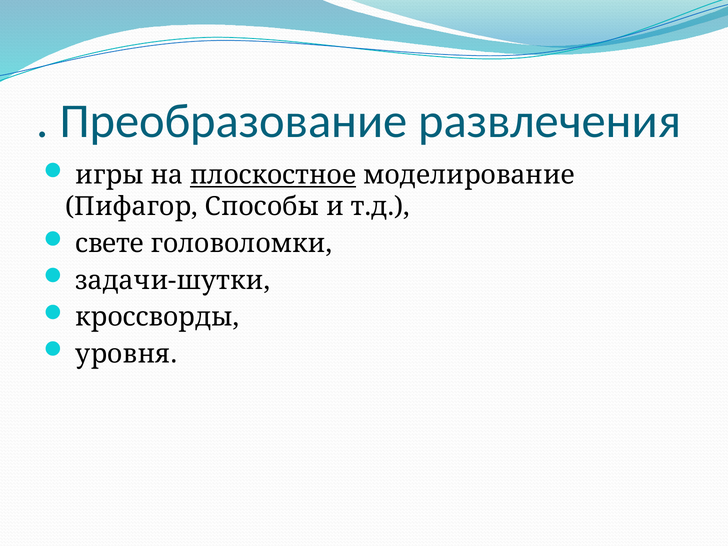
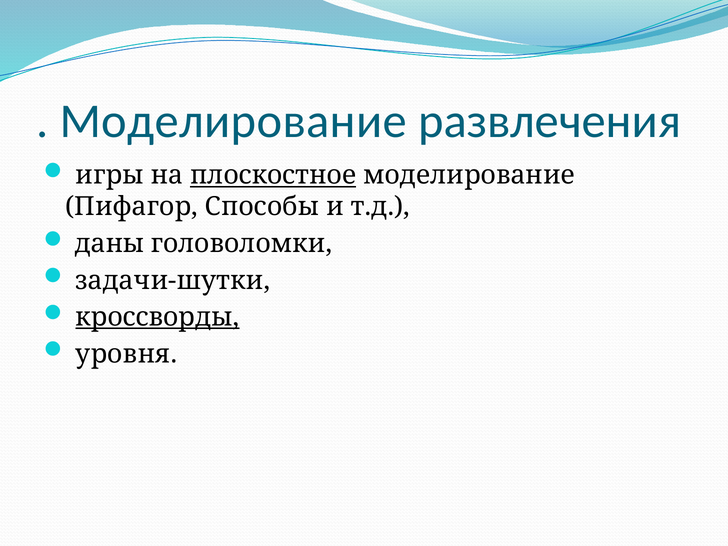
Преобразование: Преобразование -> Моделирование (233, 121)
свете: свете -> даны (110, 244)
кроссворды underline: none -> present (157, 317)
